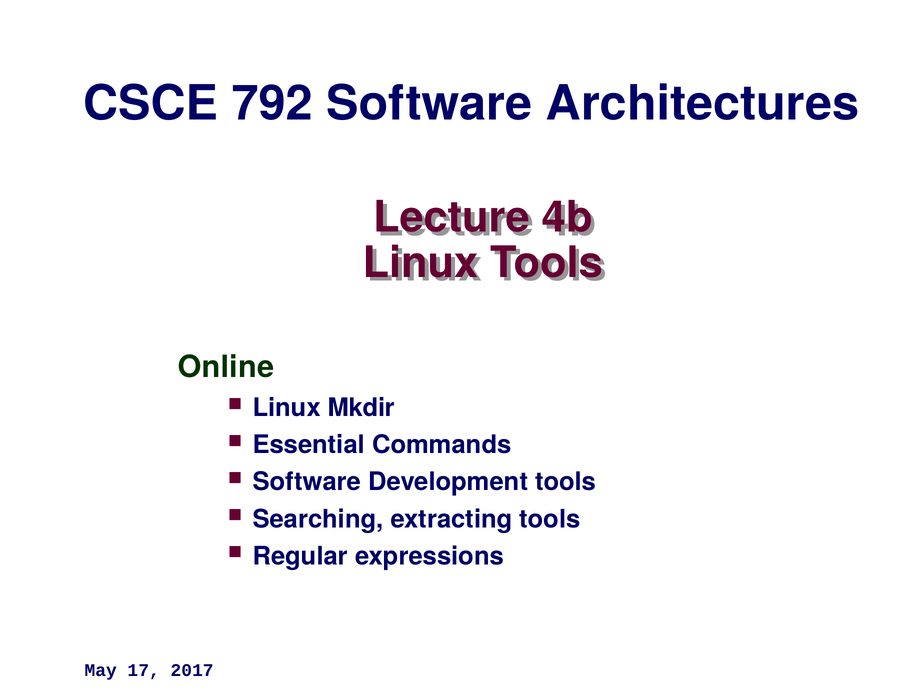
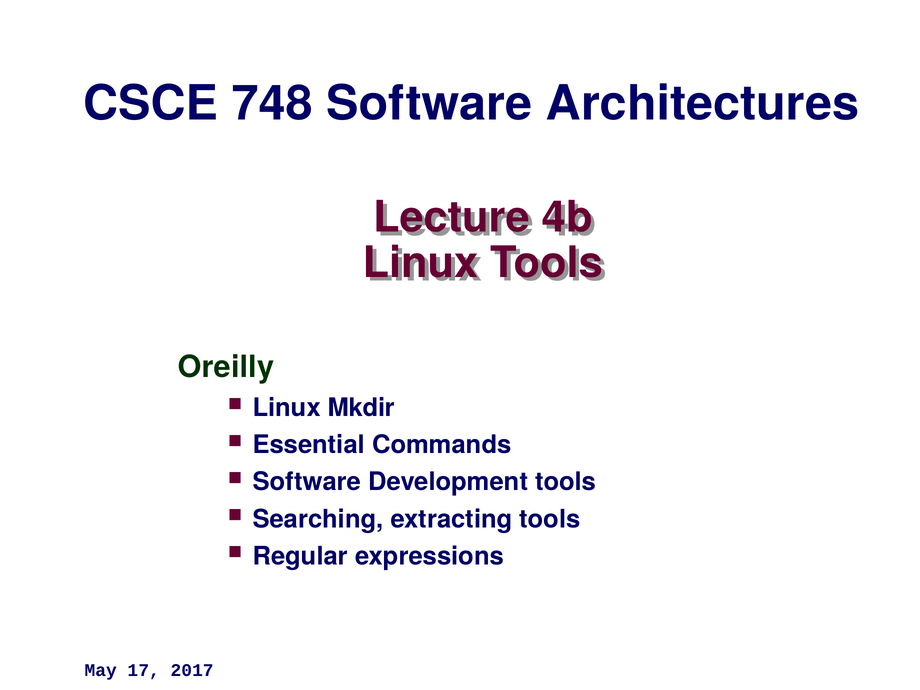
792: 792 -> 748 (272, 104)
Online: Online -> Oreilly (226, 367)
